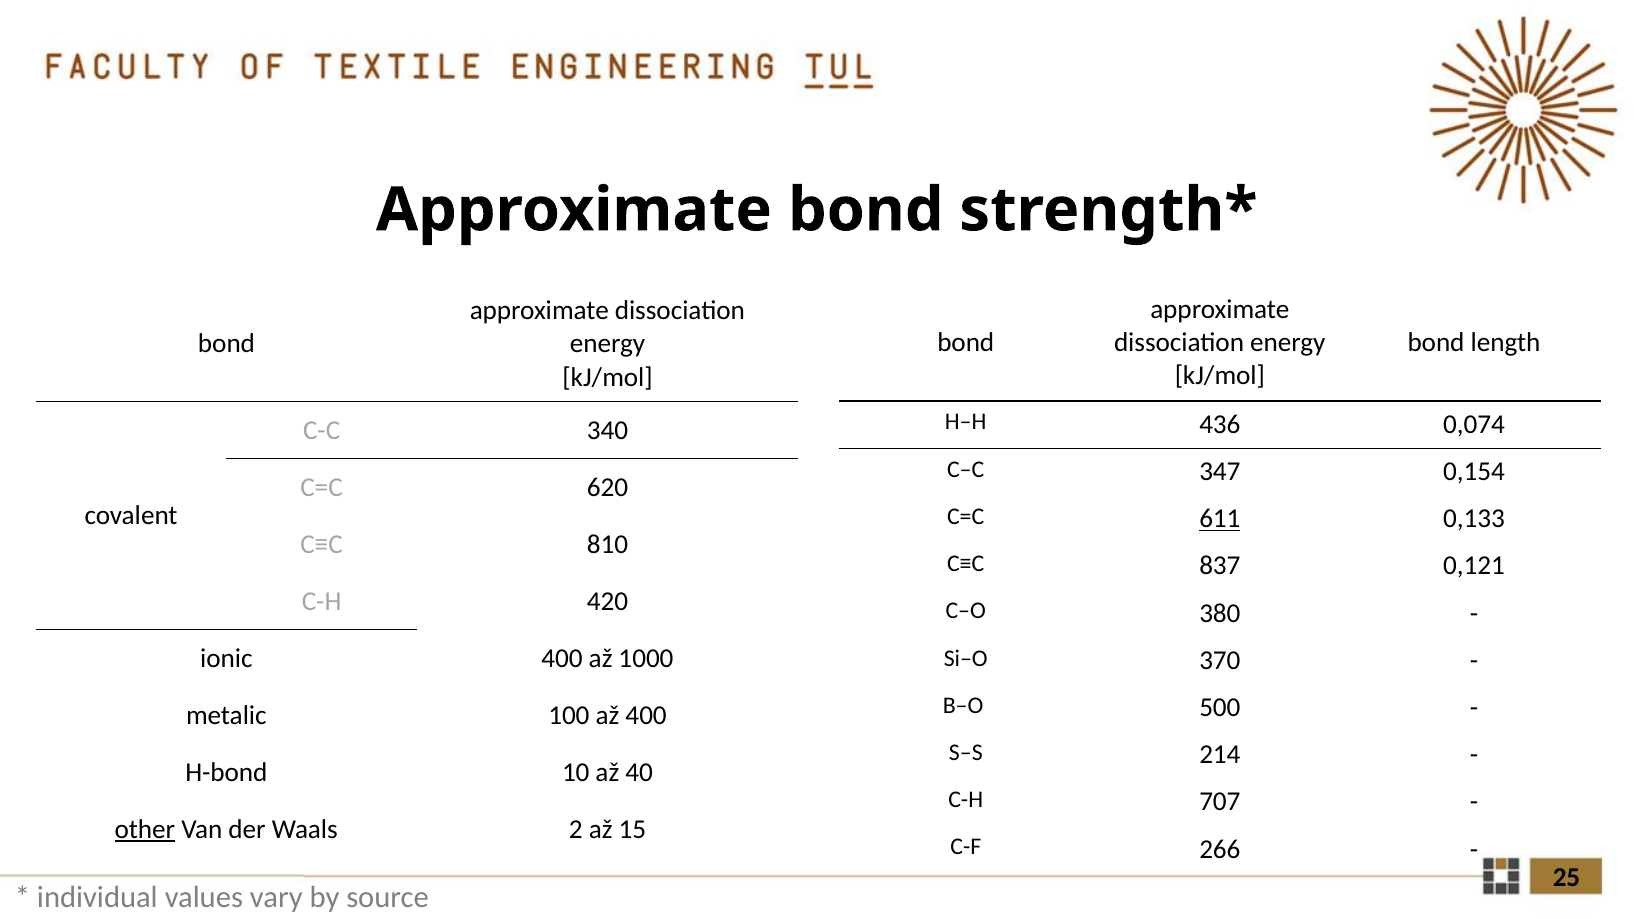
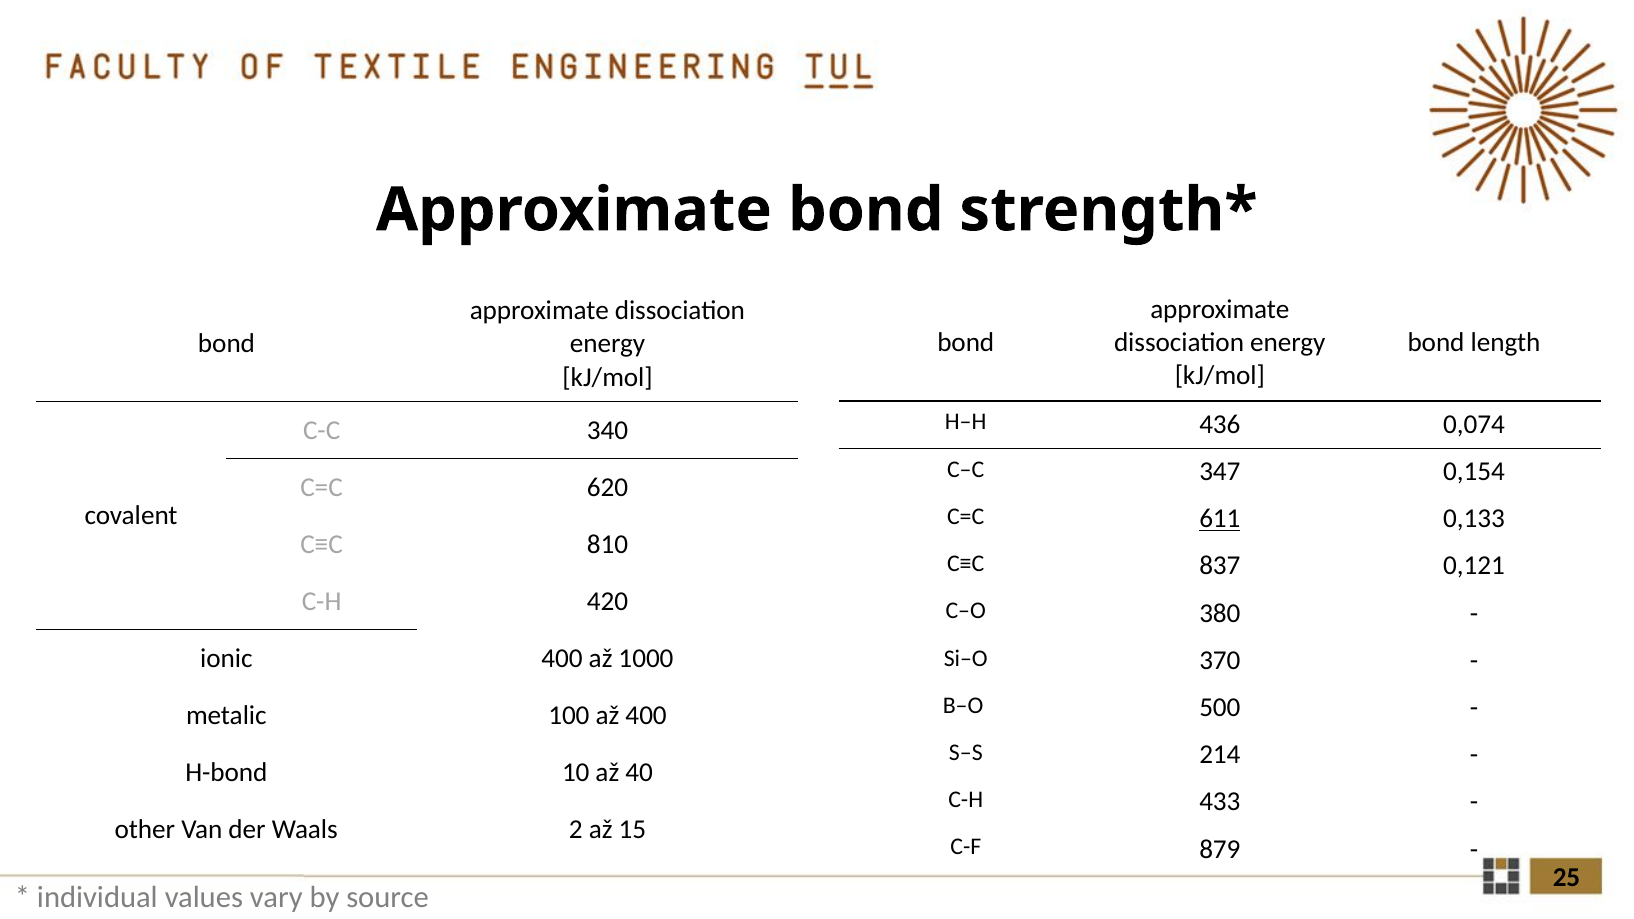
707: 707 -> 433 (1220, 802)
other underline: present -> none (145, 829)
266: 266 -> 879 (1220, 849)
